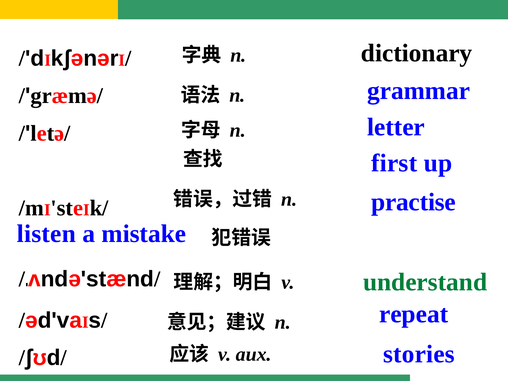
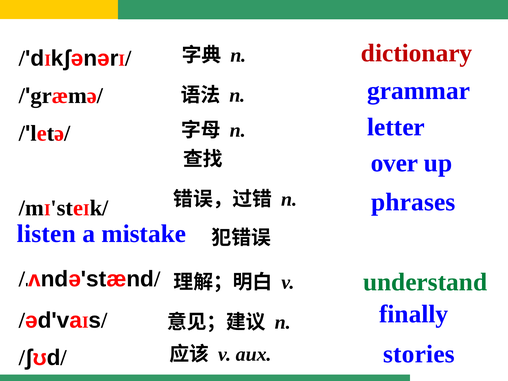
dictionary colour: black -> red (417, 53)
first: first -> over (394, 163)
practise: practise -> phrases (413, 202)
repeat: repeat -> finally (414, 314)
